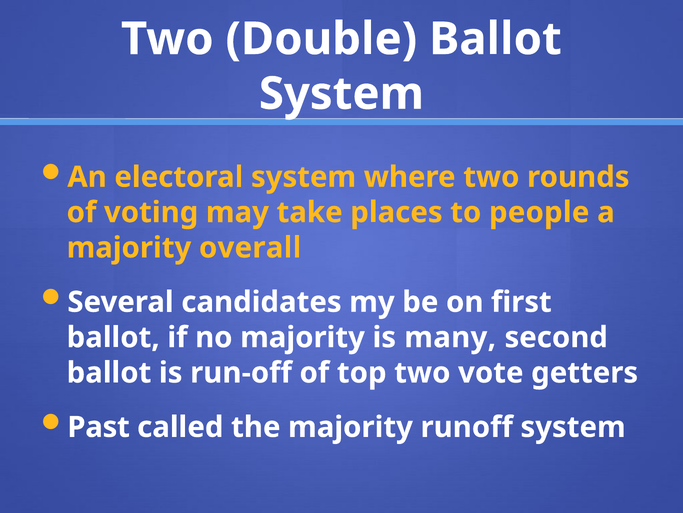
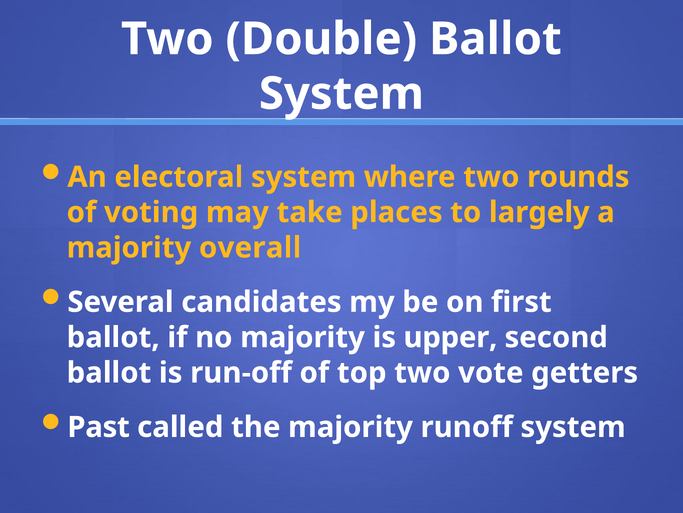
people: people -> largely (539, 212)
many: many -> upper (450, 337)
